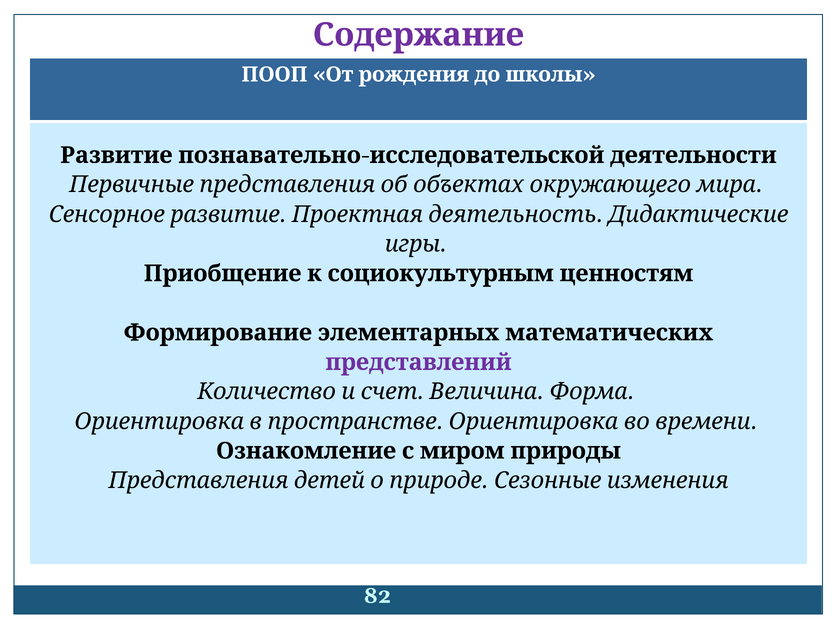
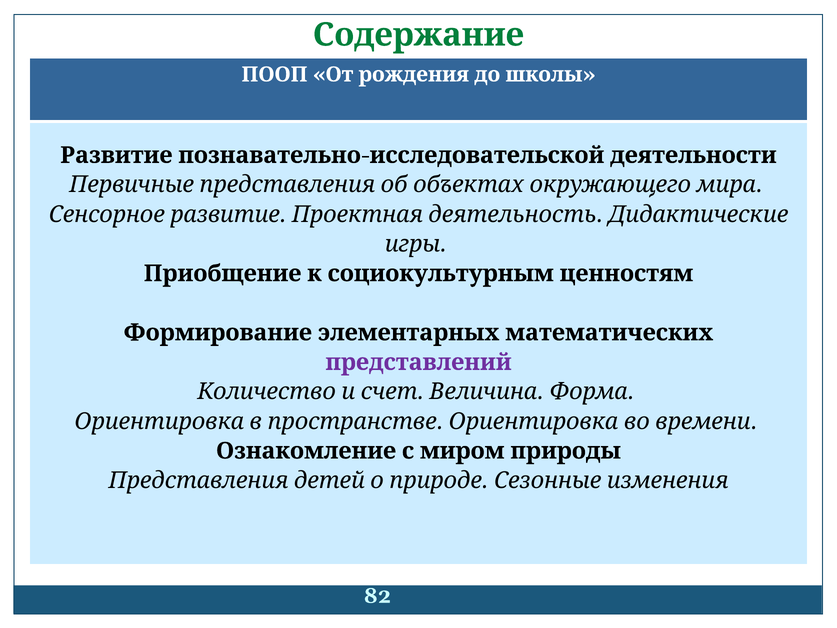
Содержание colour: purple -> green (419, 35)
